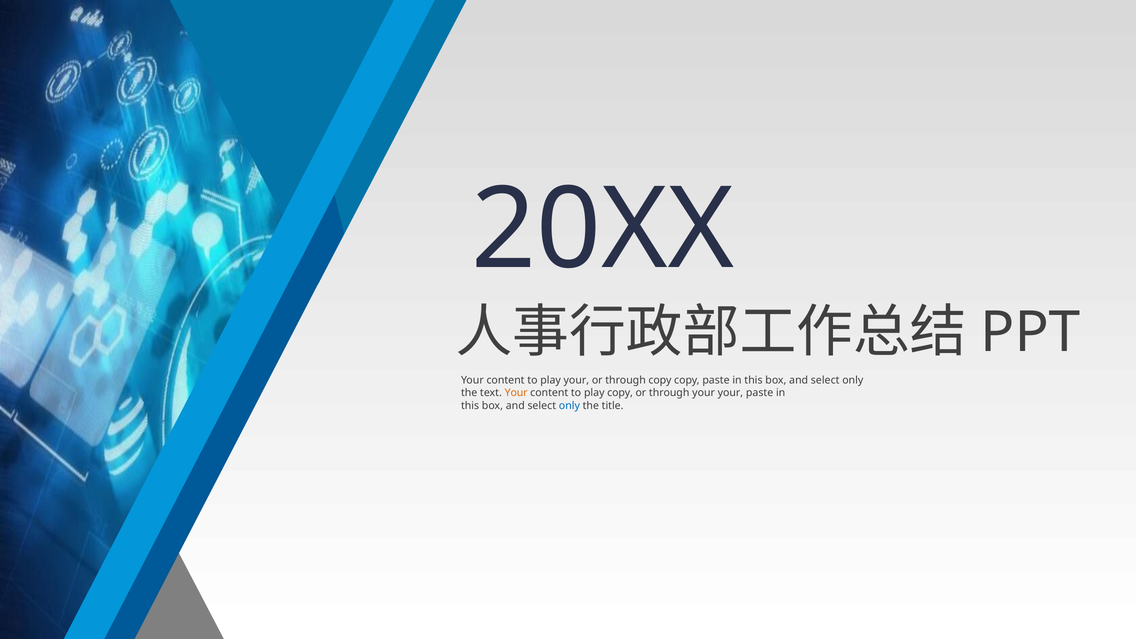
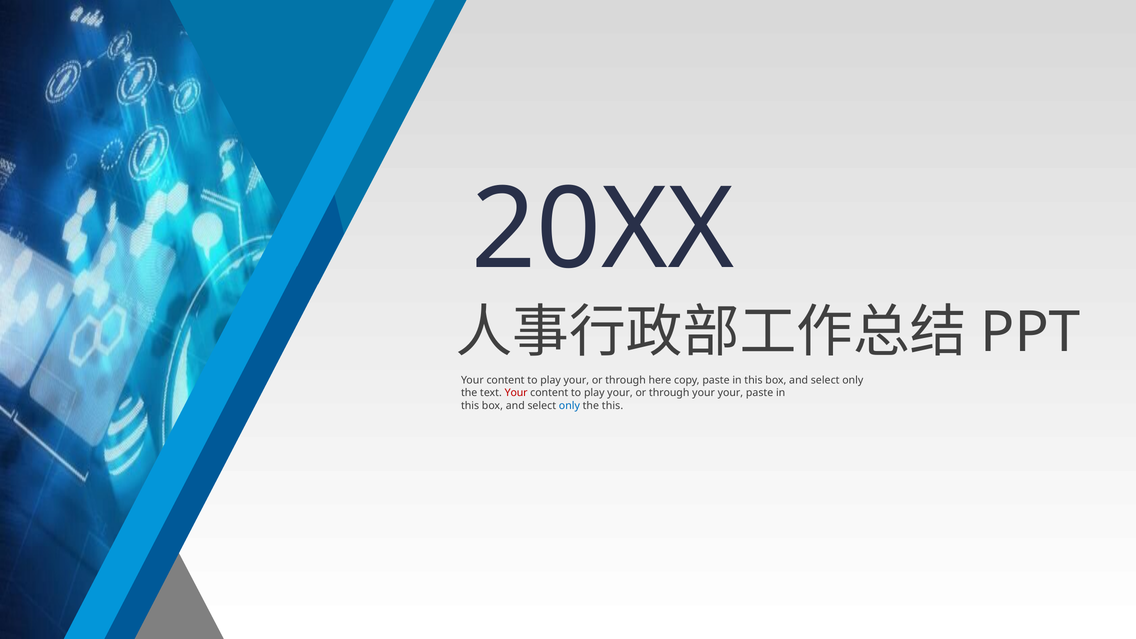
through copy: copy -> here (660, 380)
Your colour: orange -> red (516, 393)
copy: copy -> your (620, 393)
the title: title -> this (613, 406)
